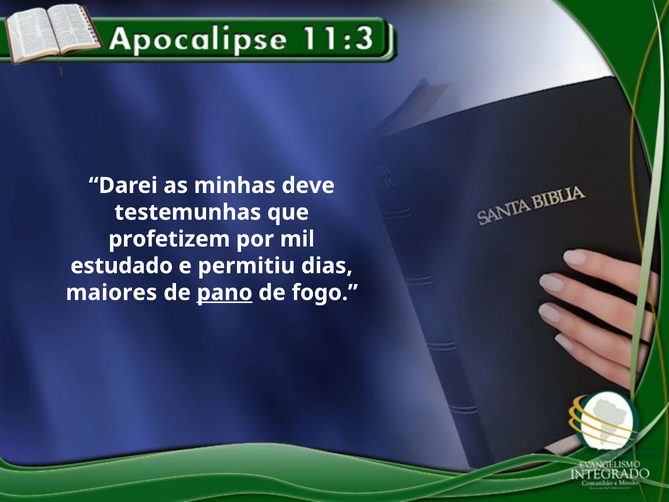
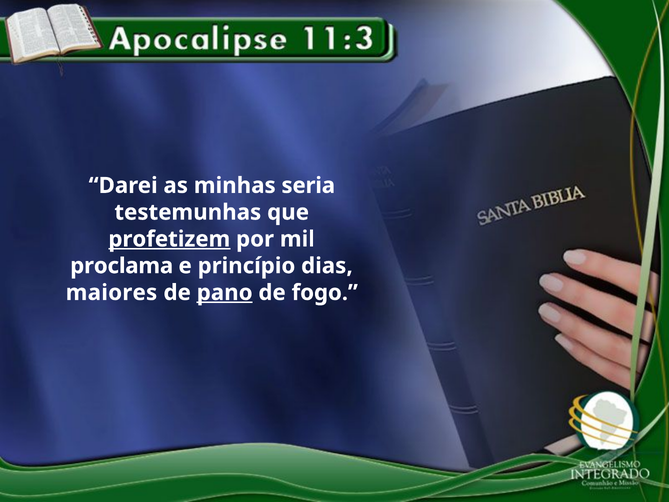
deve: deve -> seria (308, 185)
profetizem underline: none -> present (169, 239)
estudado: estudado -> proclama (122, 266)
permitiu: permitiu -> princípio (246, 266)
